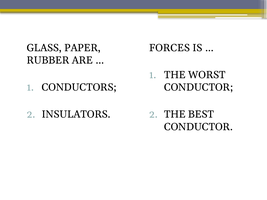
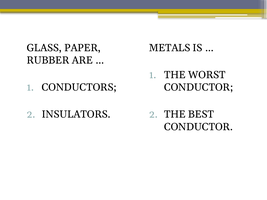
FORCES: FORCES -> METALS (170, 48)
